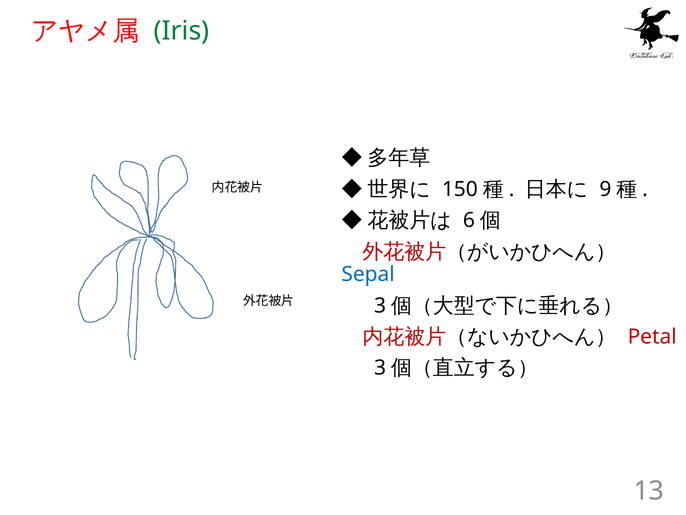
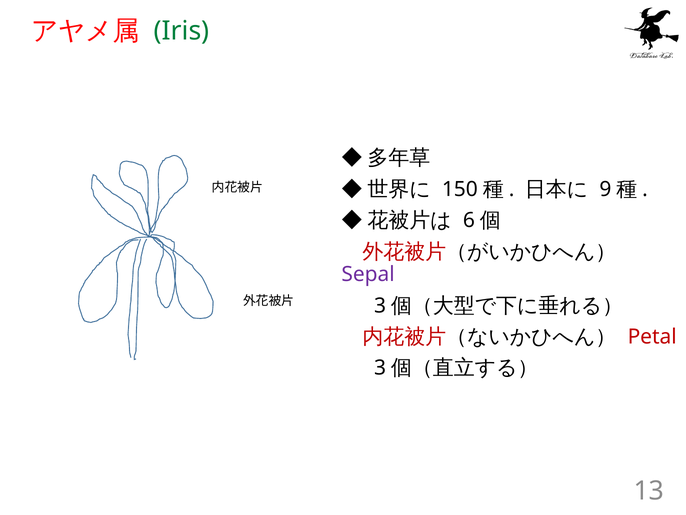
Sepal colour: blue -> purple (368, 274)
